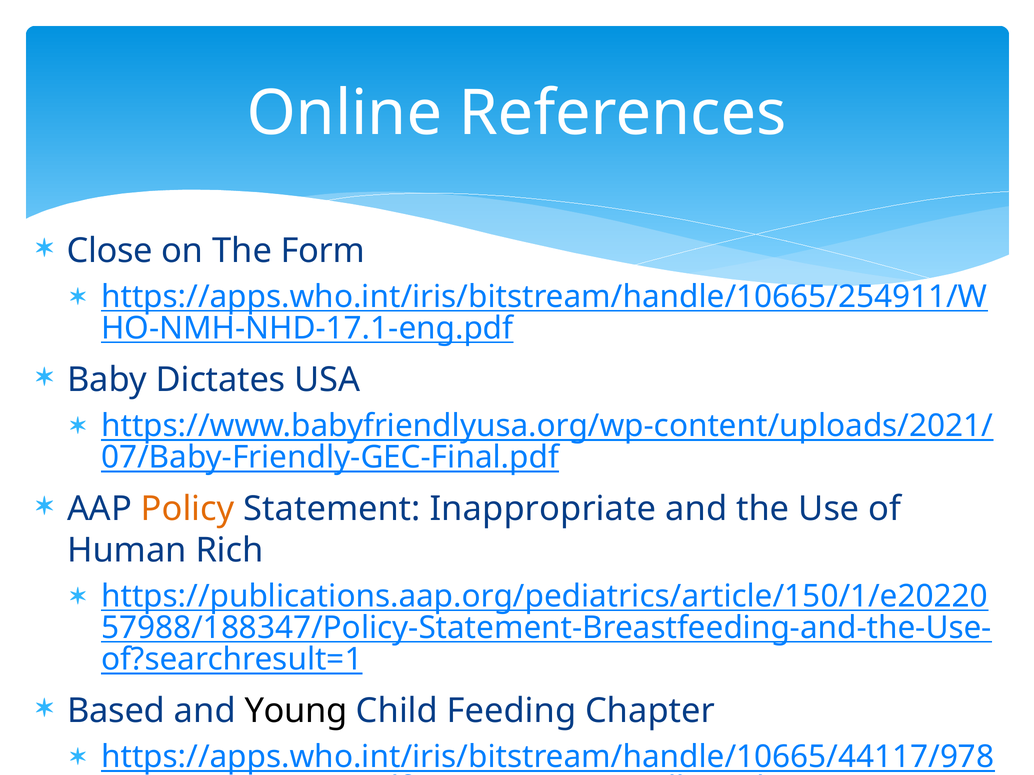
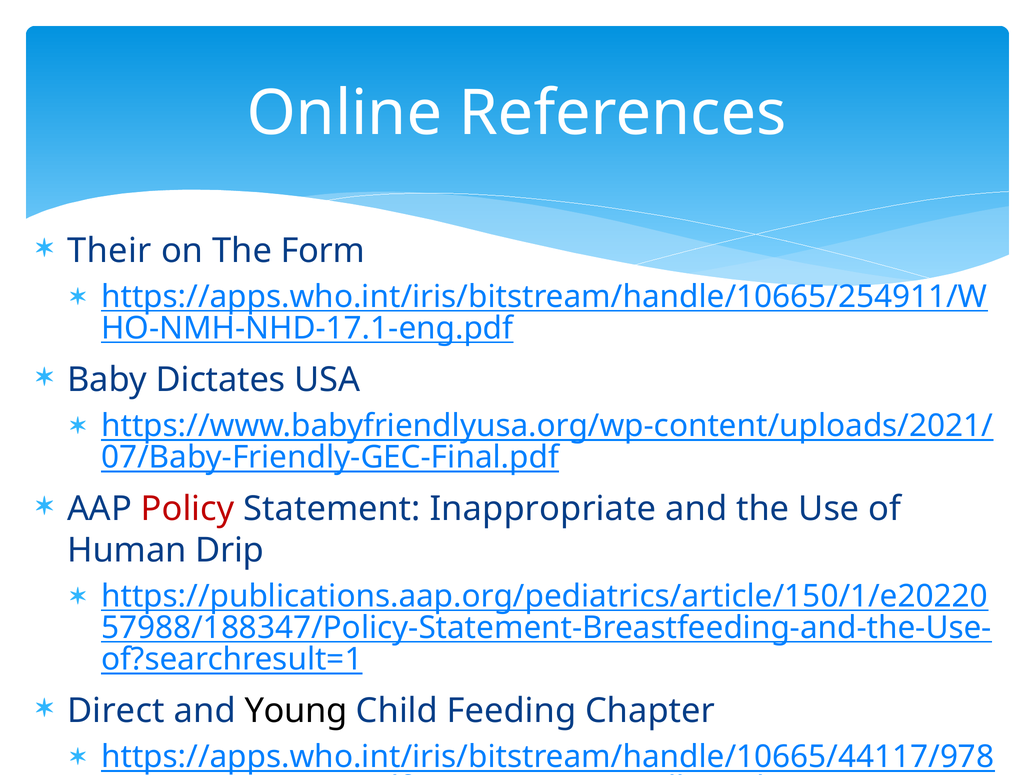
Close: Close -> Their (109, 251)
Policy colour: orange -> red (188, 509)
Rich: Rich -> Drip (230, 551)
Based: Based -> Direct (116, 712)
